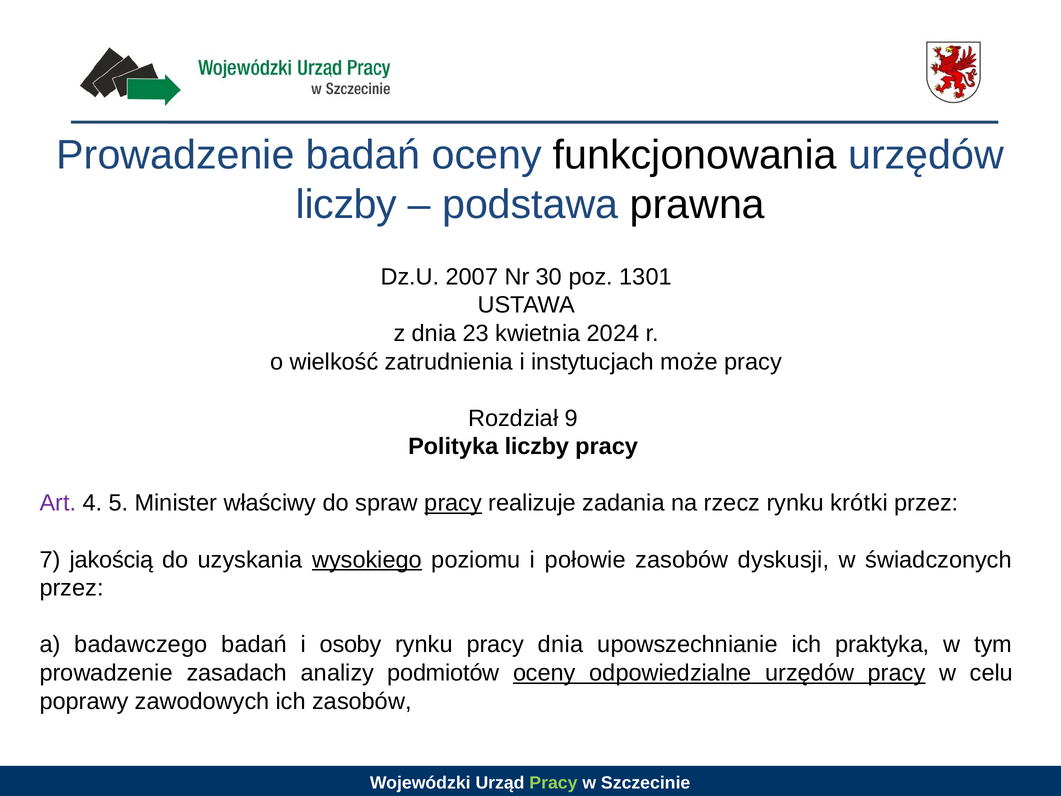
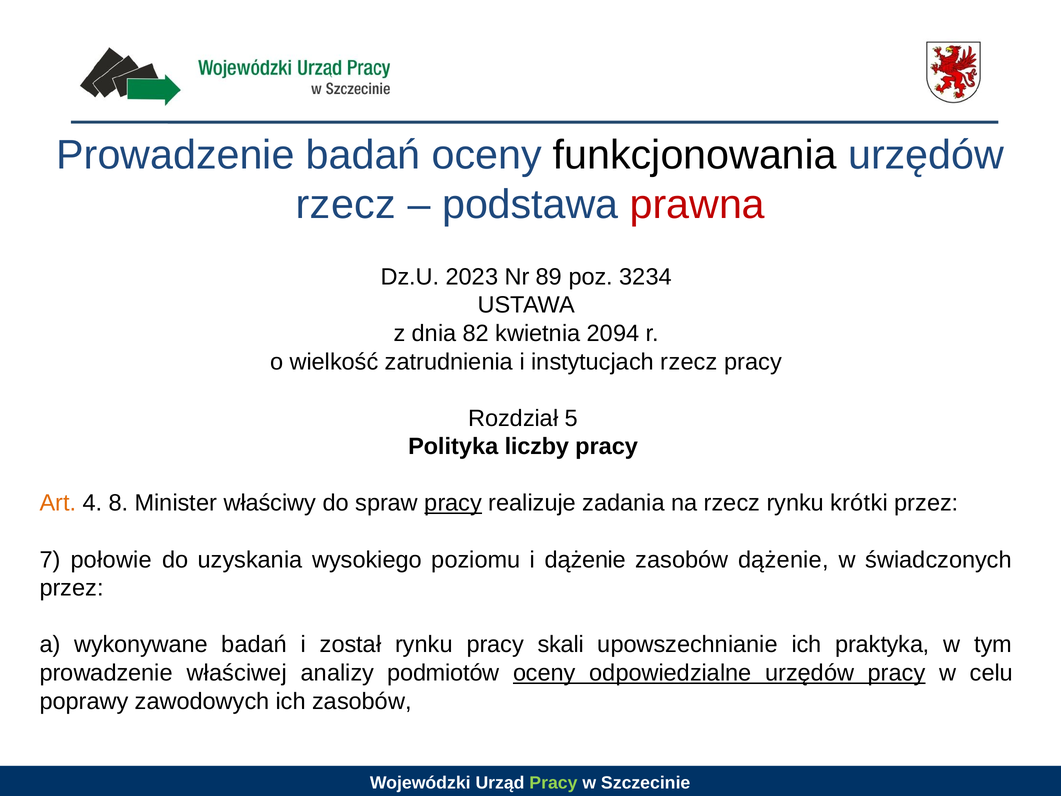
liczby: liczby -> rzecz (346, 205)
prawna colour: black -> red (697, 205)
2007: 2007 -> 2023 (472, 277)
30: 30 -> 89 (549, 277)
1301: 1301 -> 3234 (646, 277)
23: 23 -> 82 (476, 333)
2024: 2024 -> 2094 (613, 333)
instytucjach może: może -> rzecz (689, 362)
9: 9 -> 5 (571, 418)
Art colour: purple -> orange (58, 503)
5: 5 -> 8 (118, 503)
jakością: jakością -> połowie (111, 560)
wysokiego underline: present -> none (367, 560)
i połowie: połowie -> dążenie (585, 560)
zasobów dyskusji: dyskusji -> dążenie (783, 560)
badawczego: badawczego -> wykonywane (141, 644)
osoby: osoby -> został (351, 644)
pracy dnia: dnia -> skali (561, 644)
zasadach: zasadach -> właściwej (237, 673)
